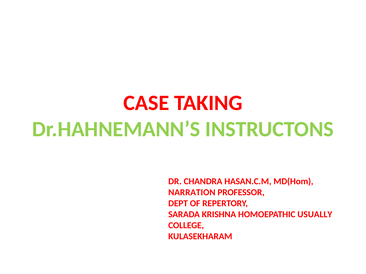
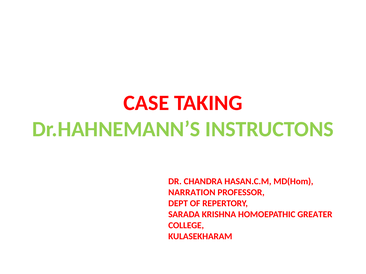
USUALLY: USUALLY -> GREATER (315, 215)
